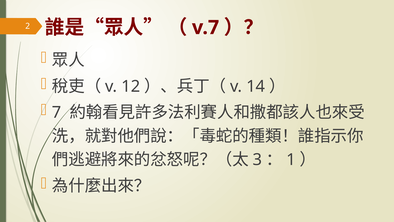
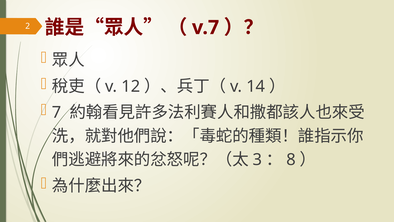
1: 1 -> 8 (291, 160)
